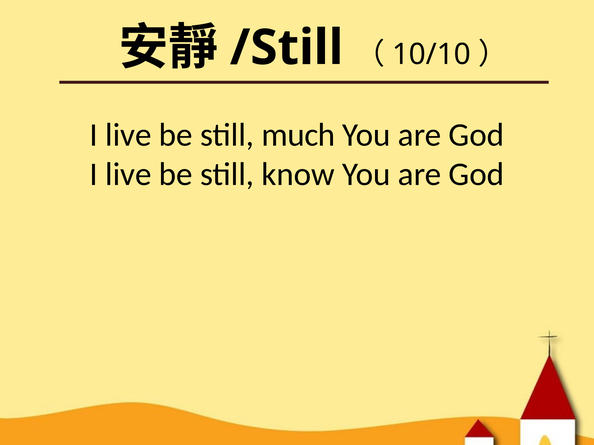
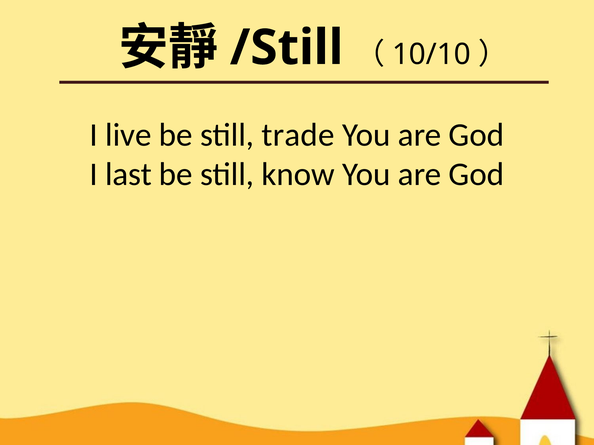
much: much -> trade (298, 135)
live: live -> last (129, 175)
